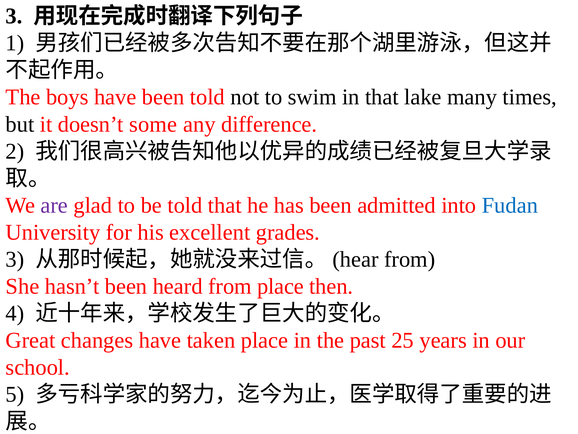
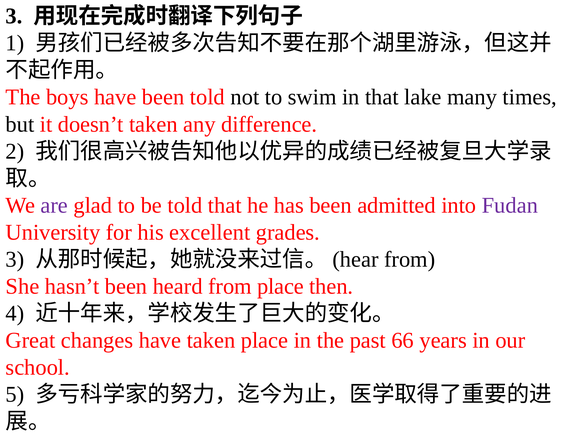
doesn’t some: some -> taken (153, 124)
Fudan colour: blue -> purple (510, 205)
25: 25 -> 66 (403, 340)
